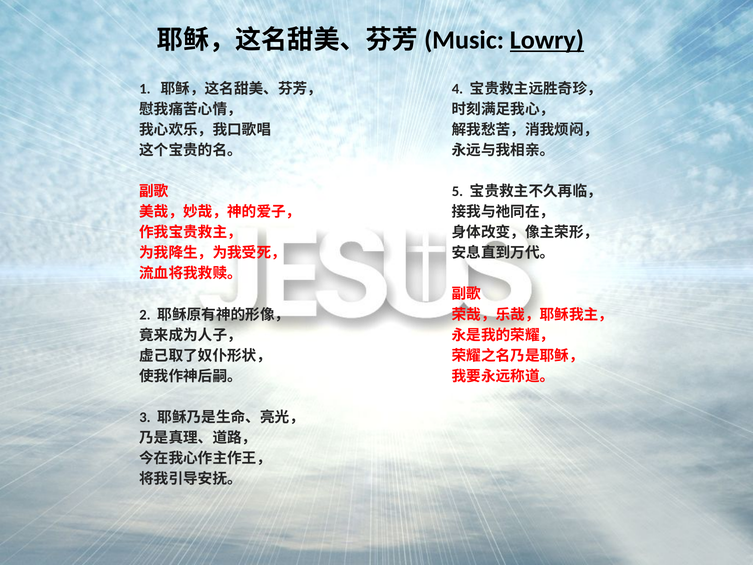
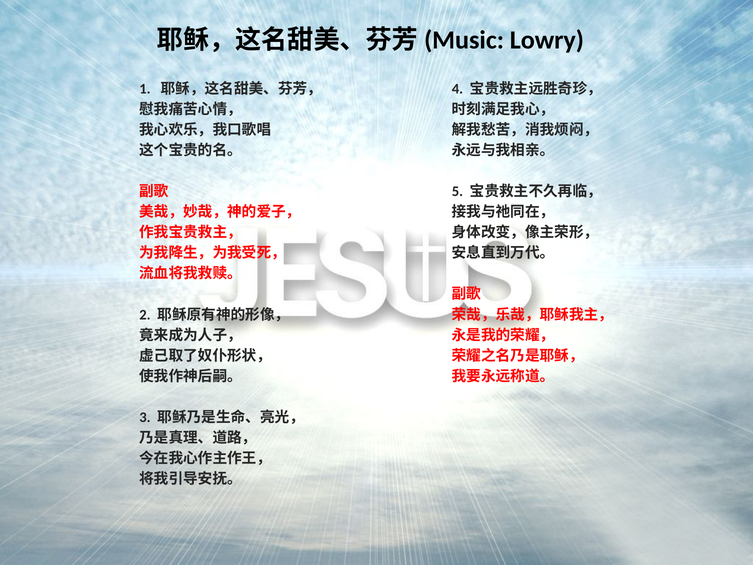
Lowry underline: present -> none (547, 40)
